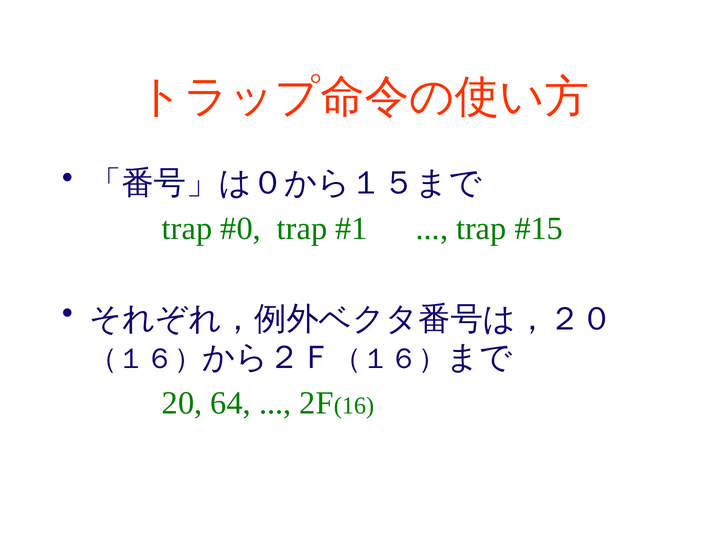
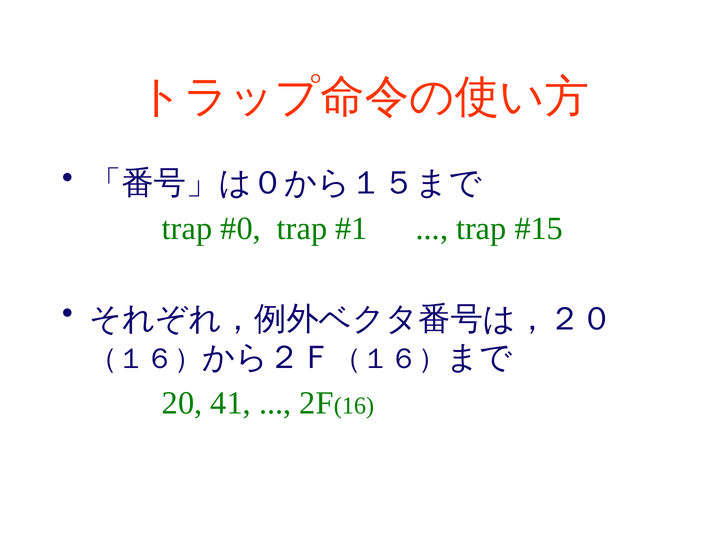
64: 64 -> 41 (231, 403)
